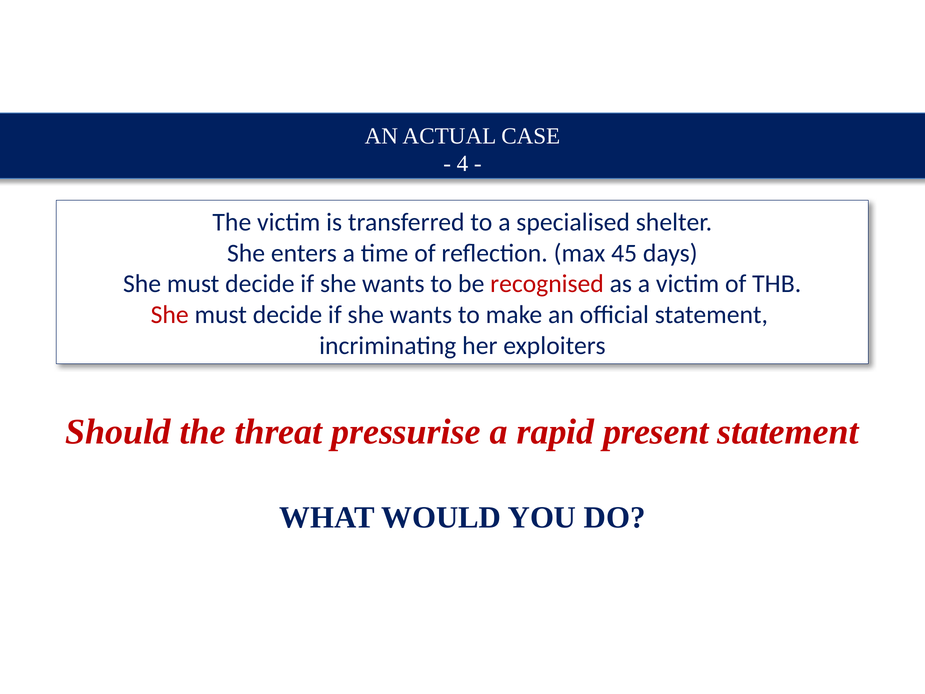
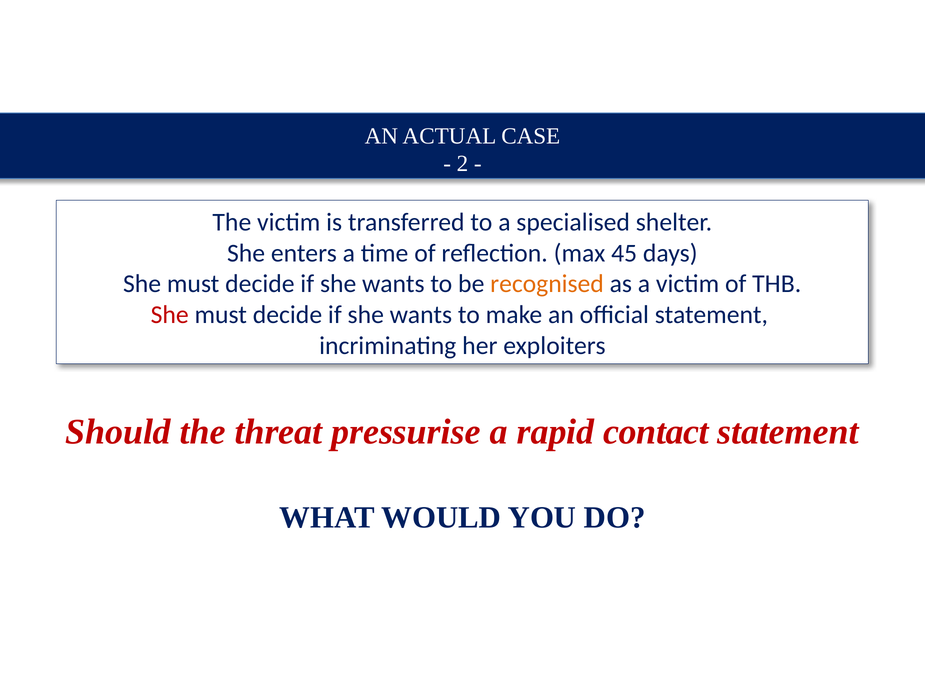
4: 4 -> 2 (462, 164)
recognised colour: red -> orange (547, 284)
present: present -> contact (656, 432)
